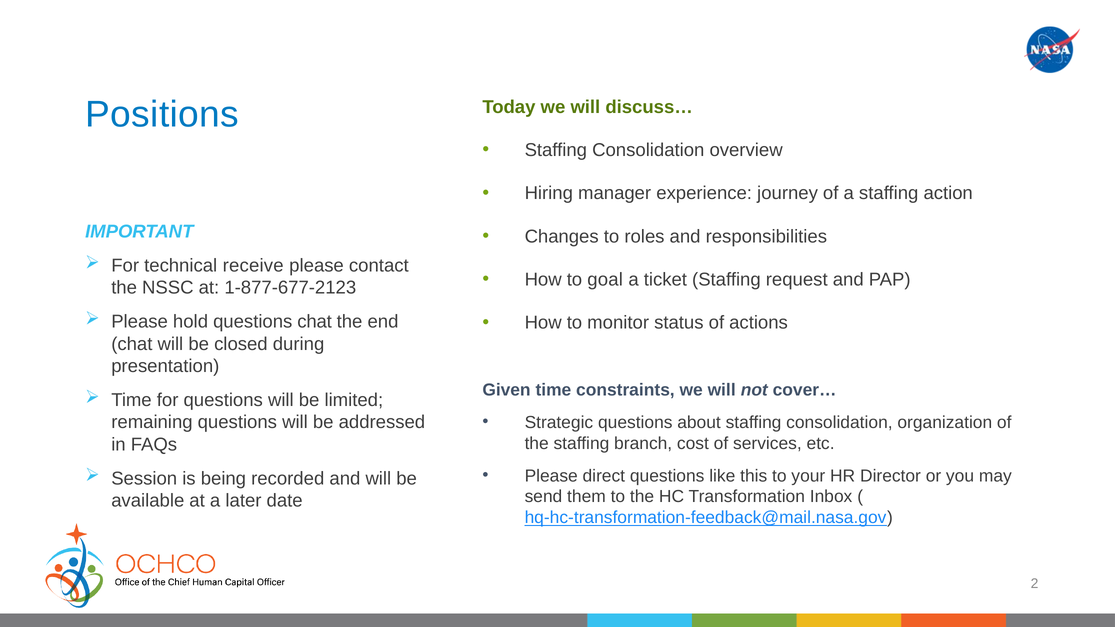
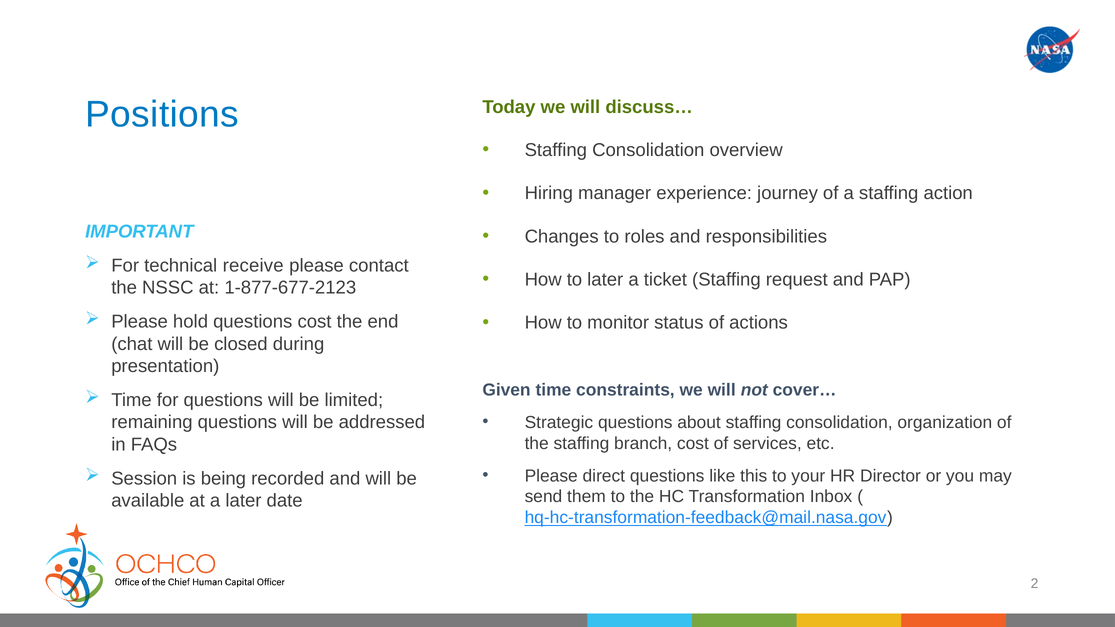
to goal: goal -> later (605, 280)
questions chat: chat -> cost (315, 322)
